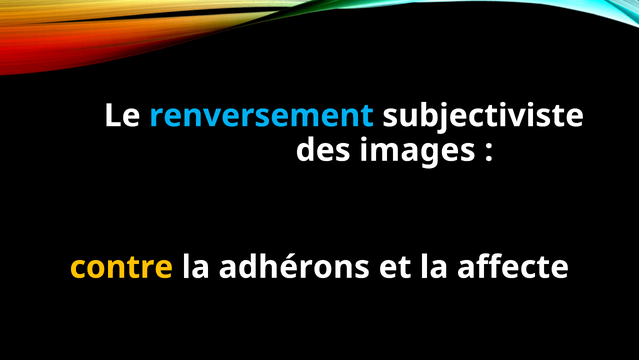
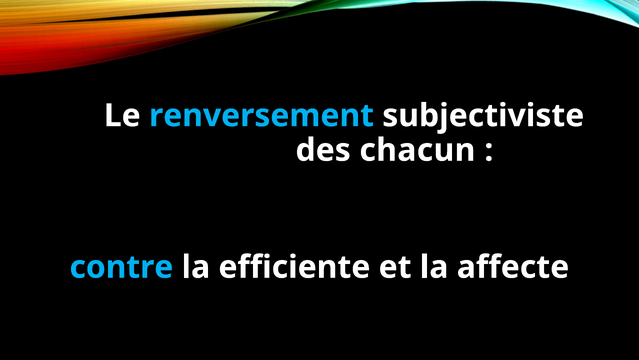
images: images -> chacun (417, 150)
contre colour: yellow -> light blue (121, 267)
adhérons: adhérons -> efficiente (294, 267)
